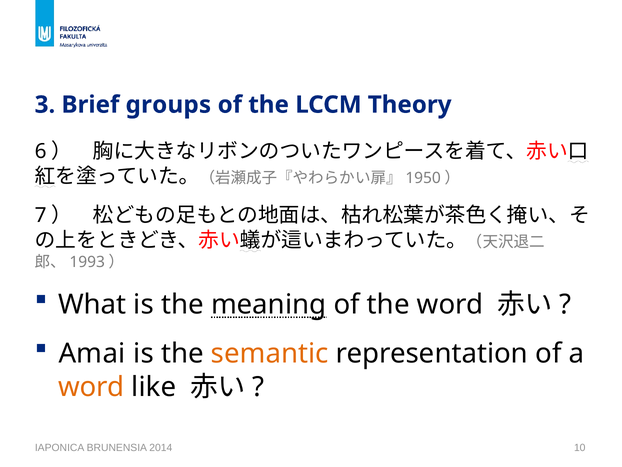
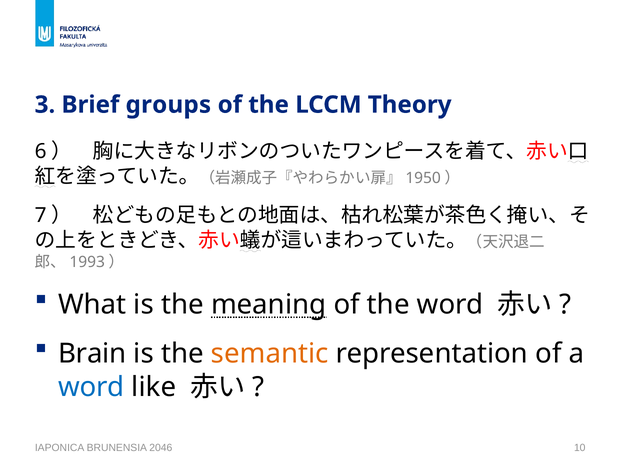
Amai: Amai -> Brain (92, 353)
word colour: orange -> blue (91, 387)
2014: 2014 -> 2046 (161, 448)
